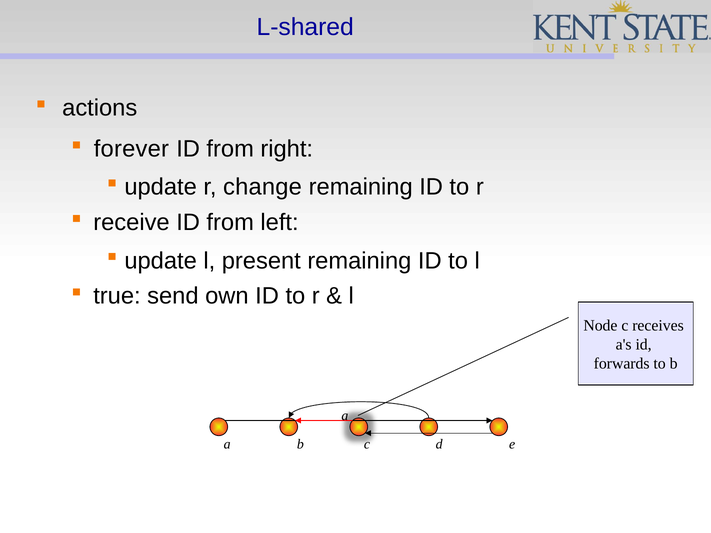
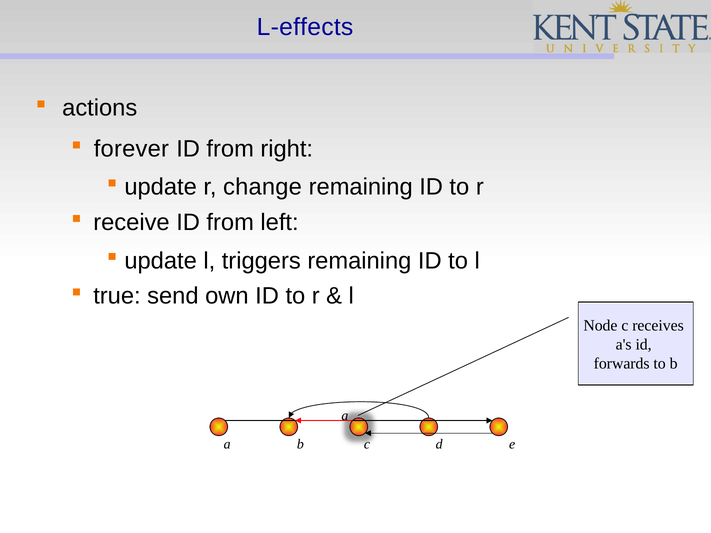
L-shared: L-shared -> L-effects (305, 27)
present: present -> triggers (261, 261)
